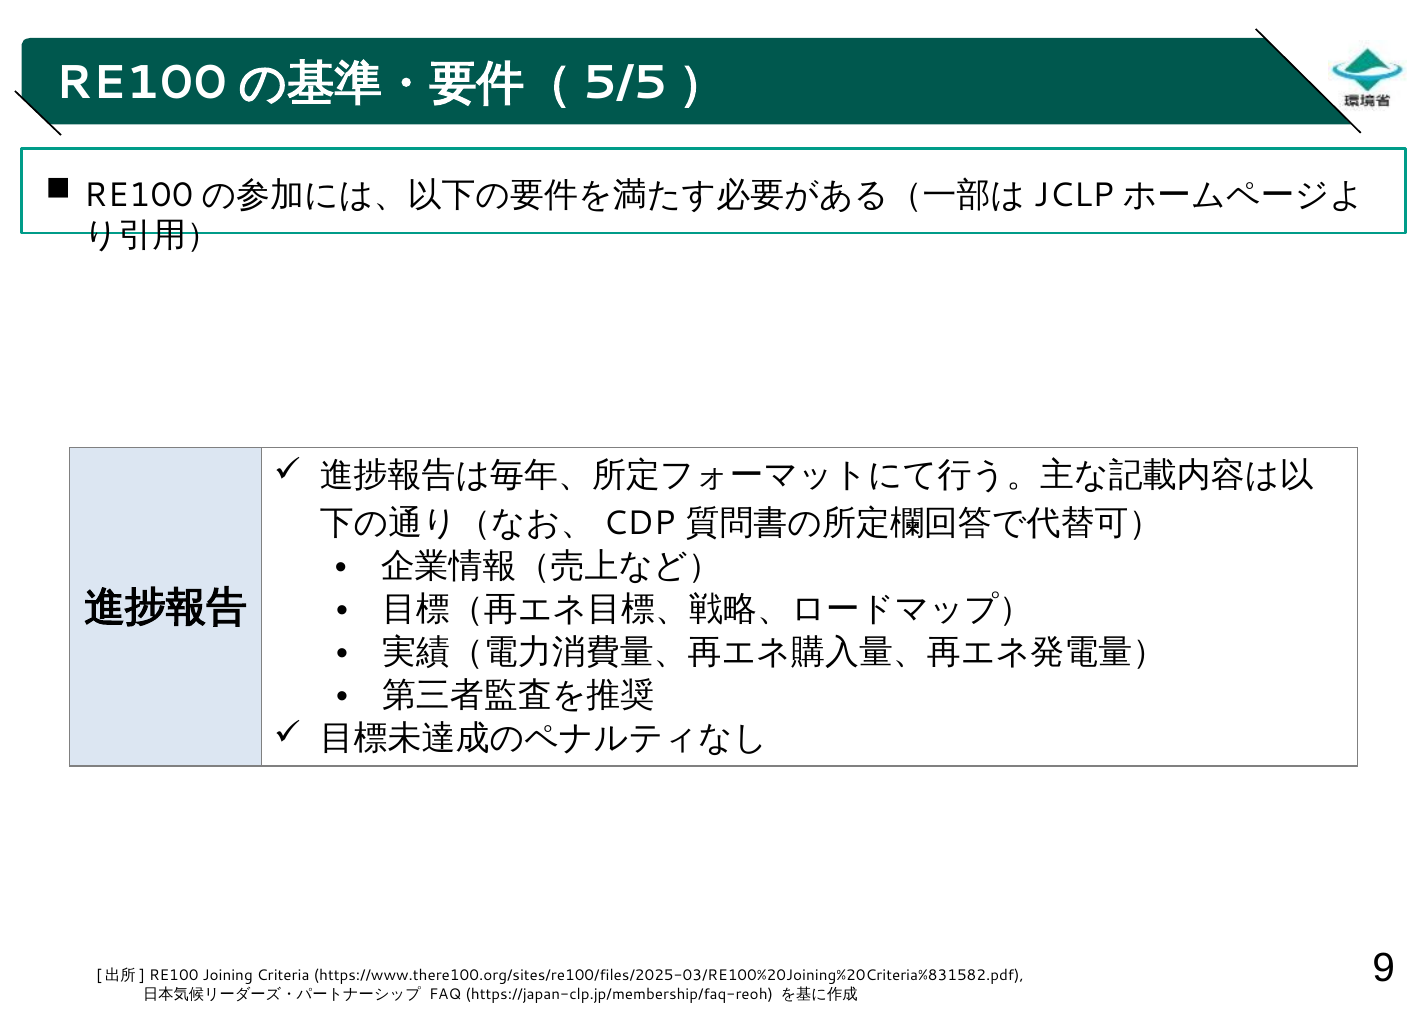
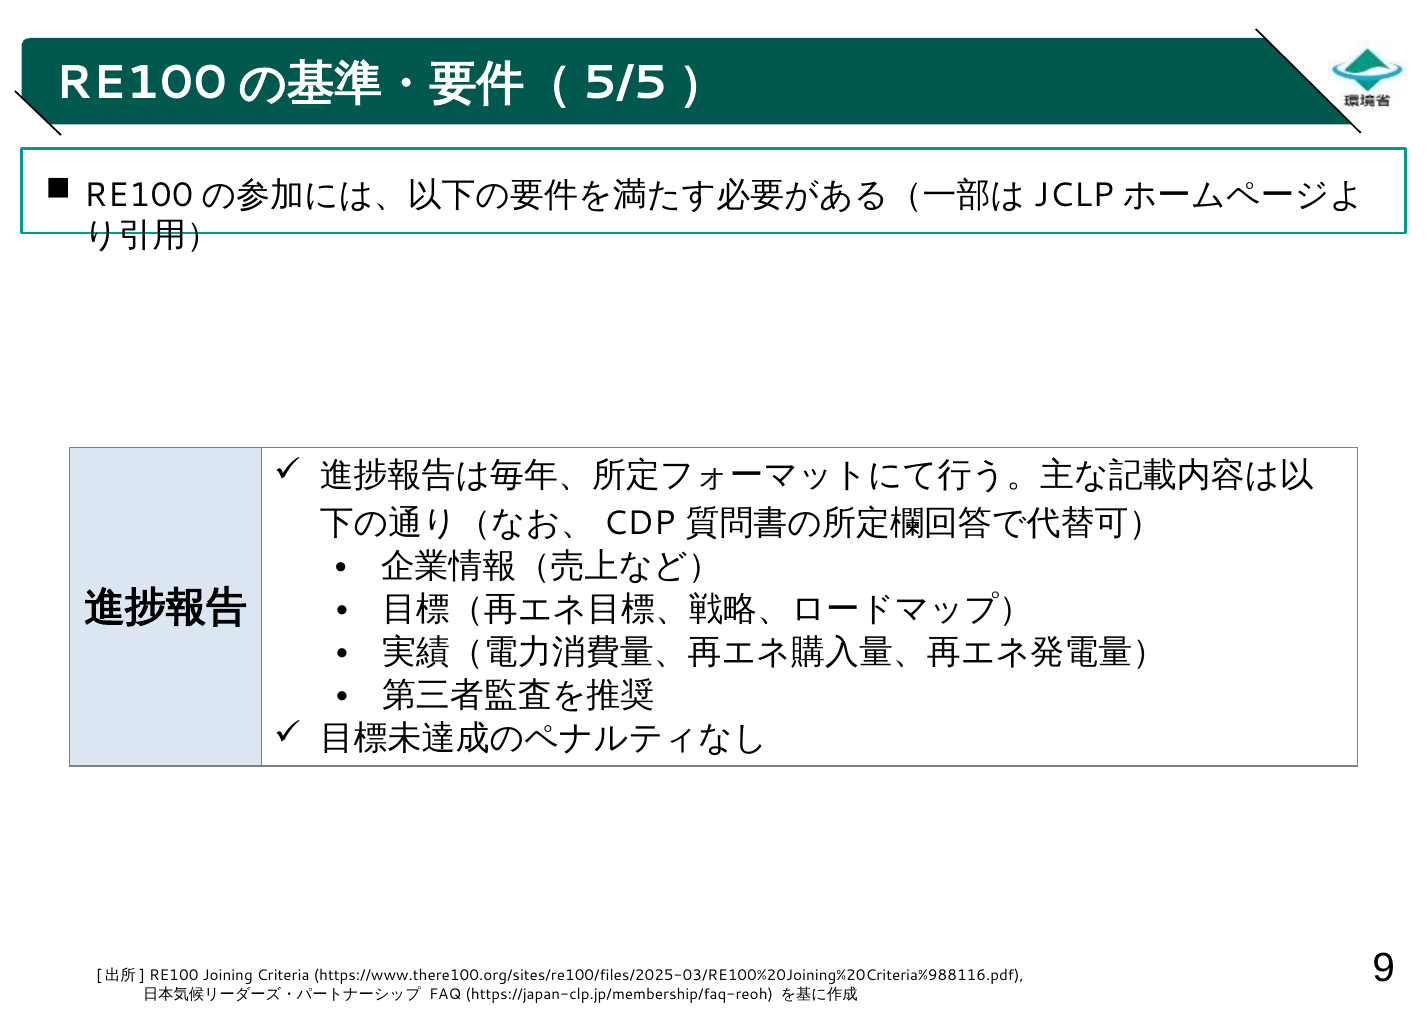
https://www.there100.org/sites/re100/files/2025-03/RE100%20Joining%20Criteria%831582.pdf: https://www.there100.org/sites/re100/files/2025-03/RE100%20Joining%20Criteria%831582.pdf -> https://www.there100.org/sites/re100/files/2025-03/RE100%20Joining%20Criteria%988116.pdf (669, 976)
